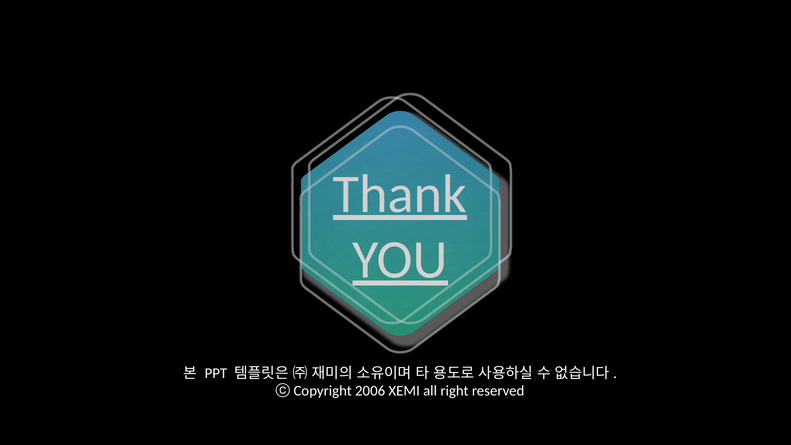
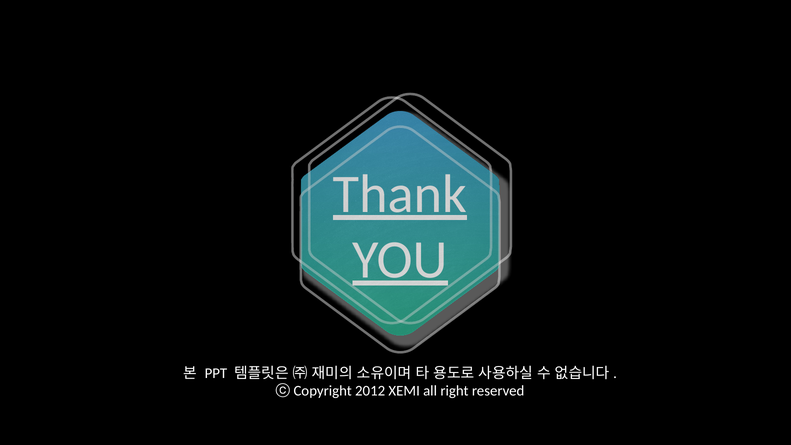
2006: 2006 -> 2012 (370, 391)
